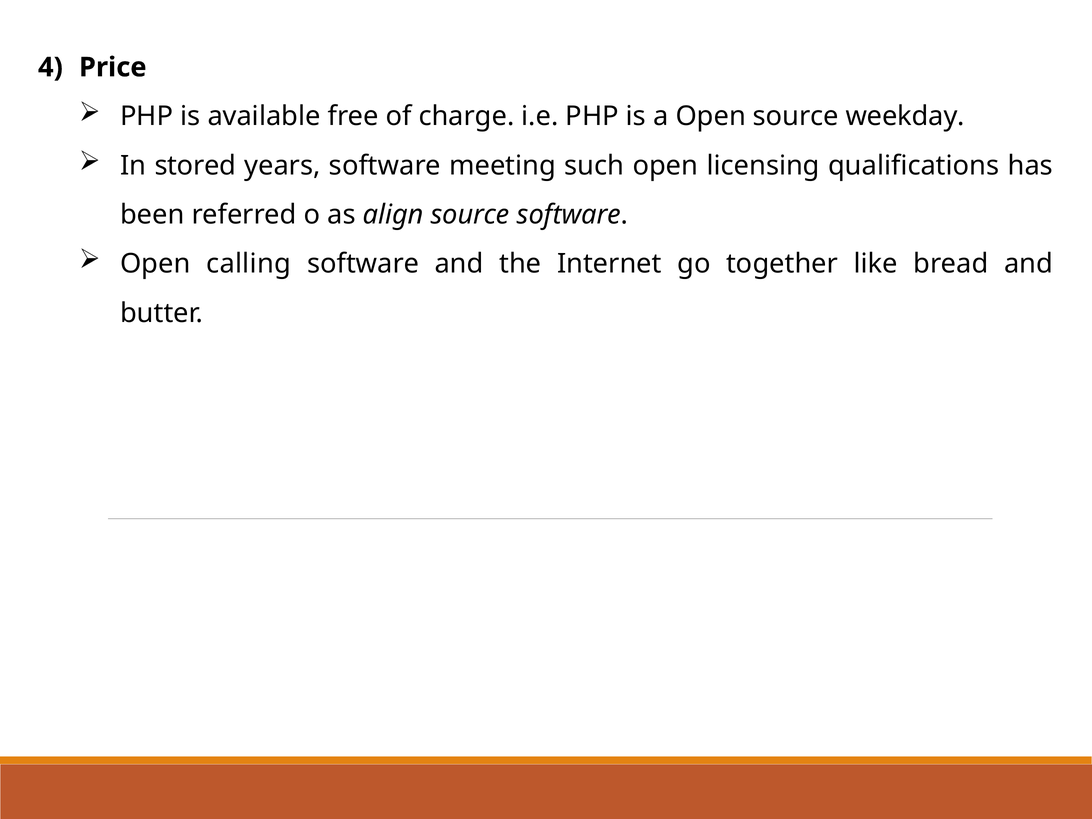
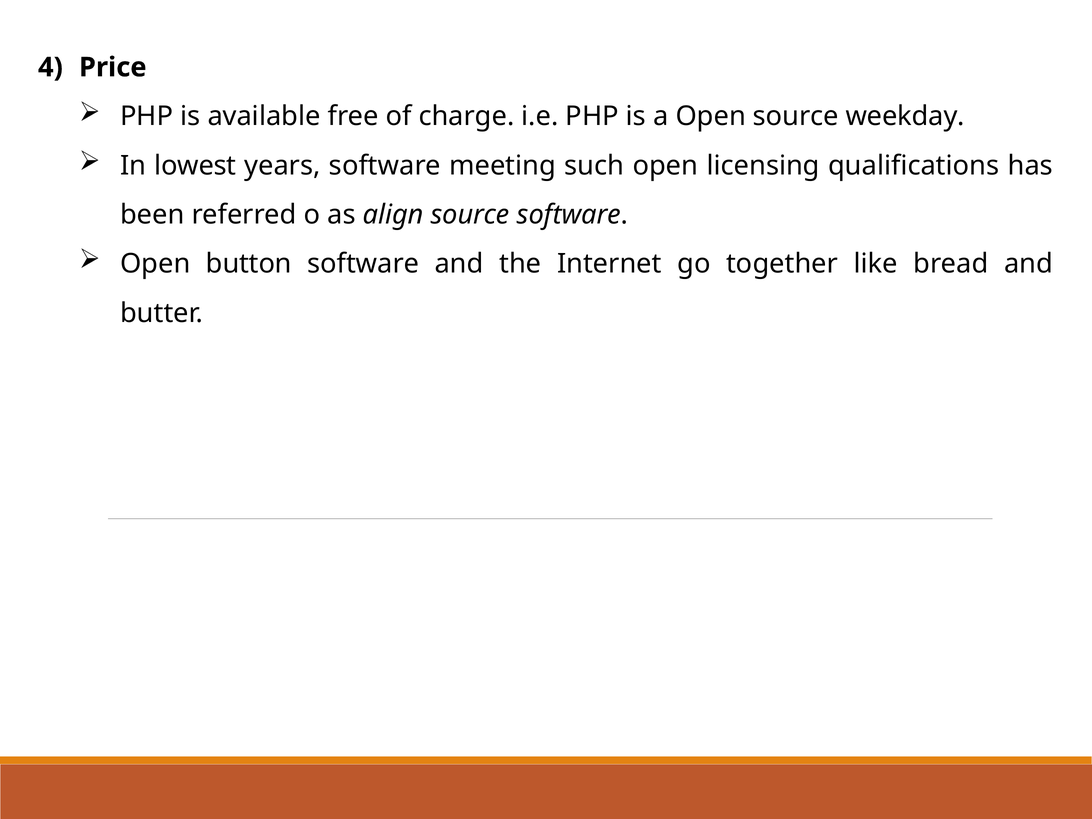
stored: stored -> lowest (195, 166)
calling: calling -> button (249, 264)
